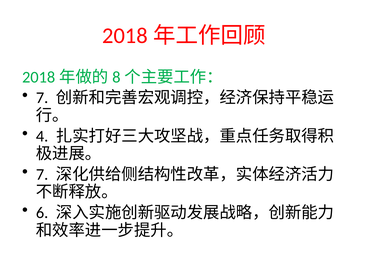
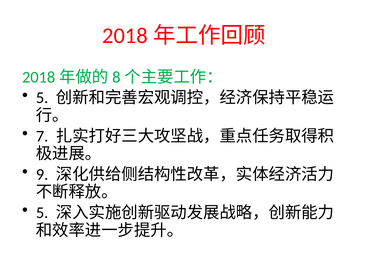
7: 7 -> 5 (42, 98)
4: 4 -> 7 (42, 136)
7: 7 -> 9 (42, 174)
6: 6 -> 5 (42, 213)
